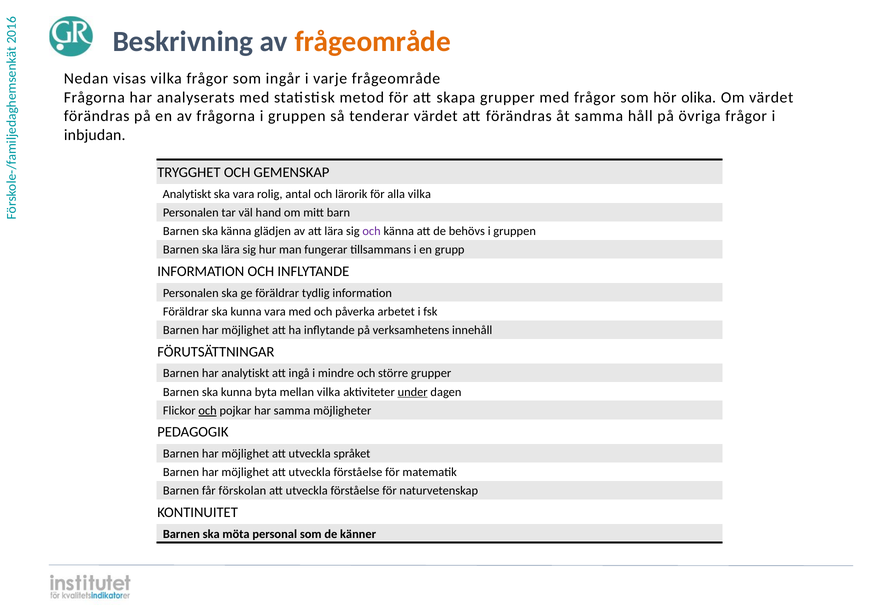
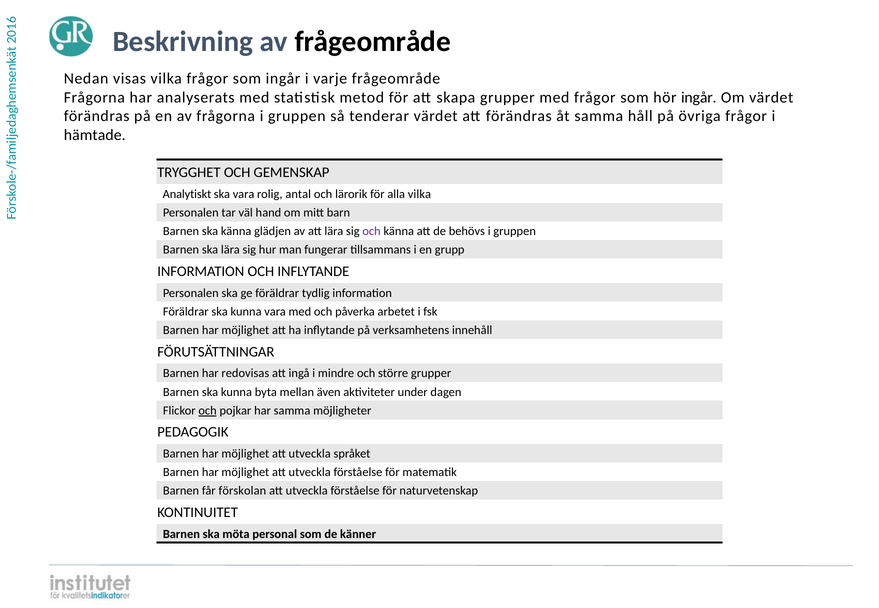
frågeområde colour: orange -> black (373, 41)
hör olika: olika -> ingår (699, 97)
inbjudan: inbjudan -> hämtade (95, 135)
har analytiskt: analytiskt -> redovisas (245, 374)
mellan vilka: vilka -> även (329, 392)
under underline: present -> none (413, 392)
